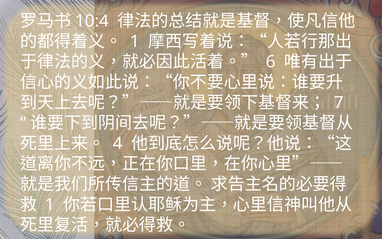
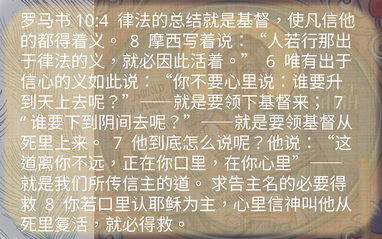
1: 1 -> 8 (135, 41)
4: 4 -> 7 (118, 143)
1: 1 -> 8 (50, 204)
